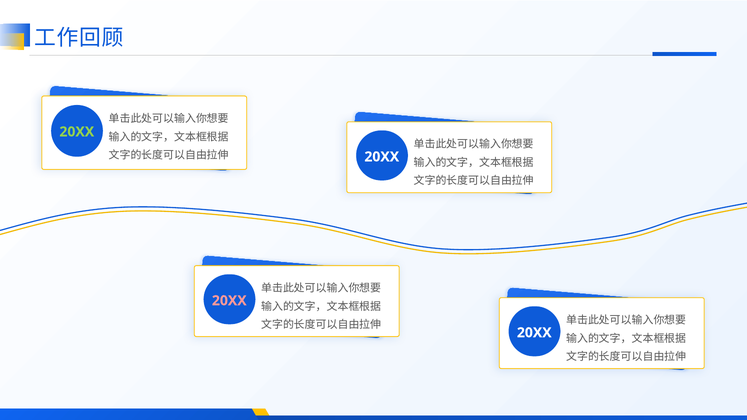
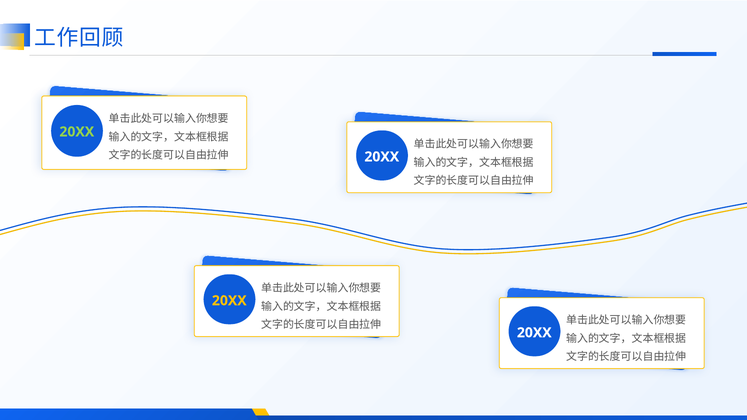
20XX colour: pink -> yellow (229, 301)
